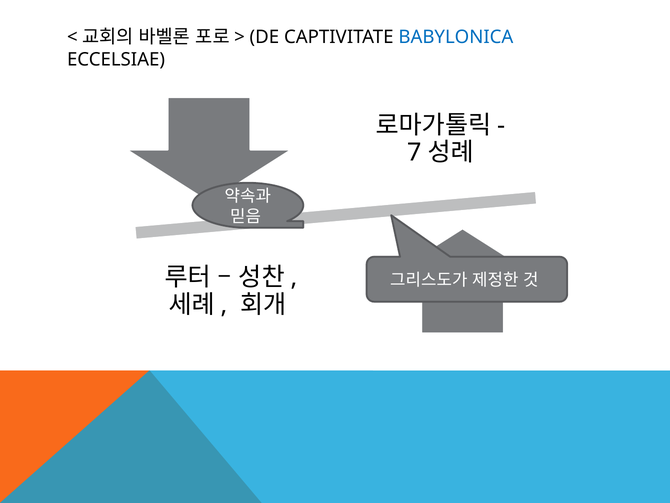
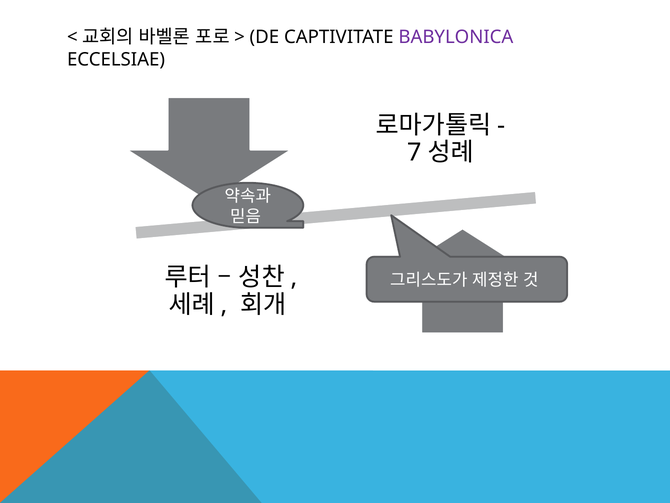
BABYLONICA colour: blue -> purple (456, 37)
